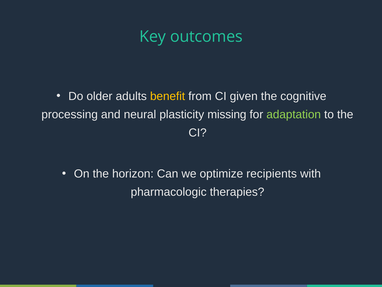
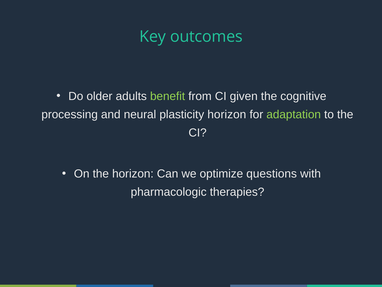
benefit colour: yellow -> light green (168, 96)
plasticity missing: missing -> horizon (227, 114)
recipients: recipients -> questions (272, 173)
